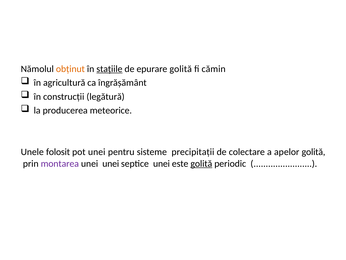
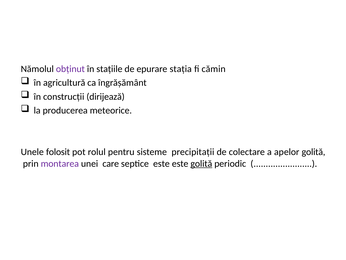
obținut colour: orange -> purple (70, 69)
stațiile underline: present -> none (109, 69)
epurare golită: golită -> stația (181, 69)
legătură: legătură -> dirijează (106, 96)
pot unei: unei -> rolul (97, 152)
unei unei: unei -> care (111, 163)
septice unei: unei -> este (161, 163)
